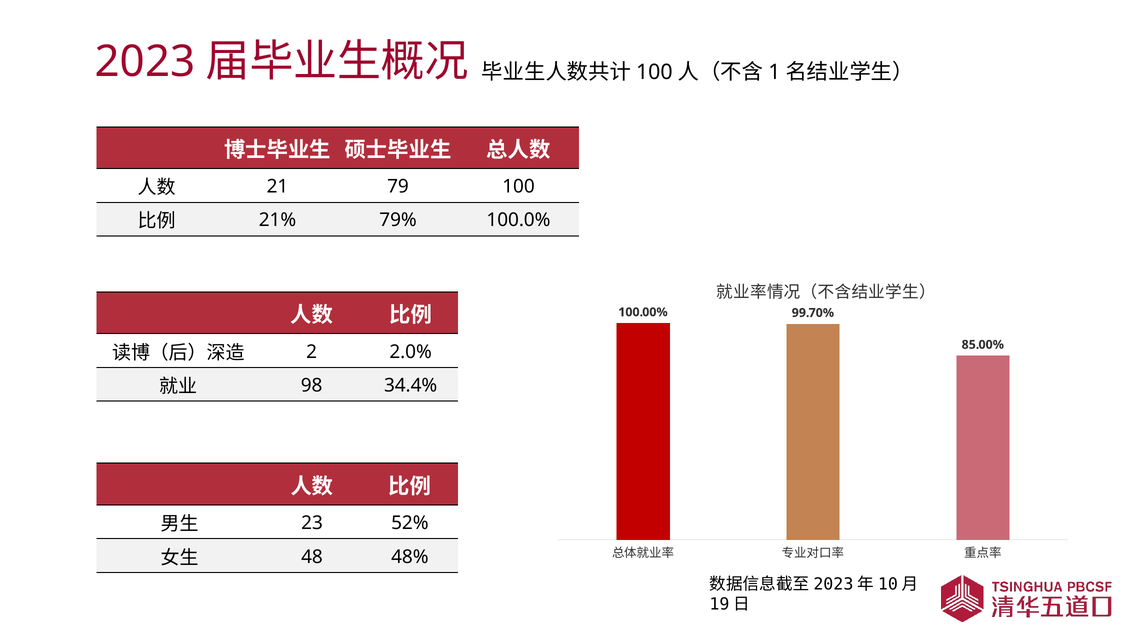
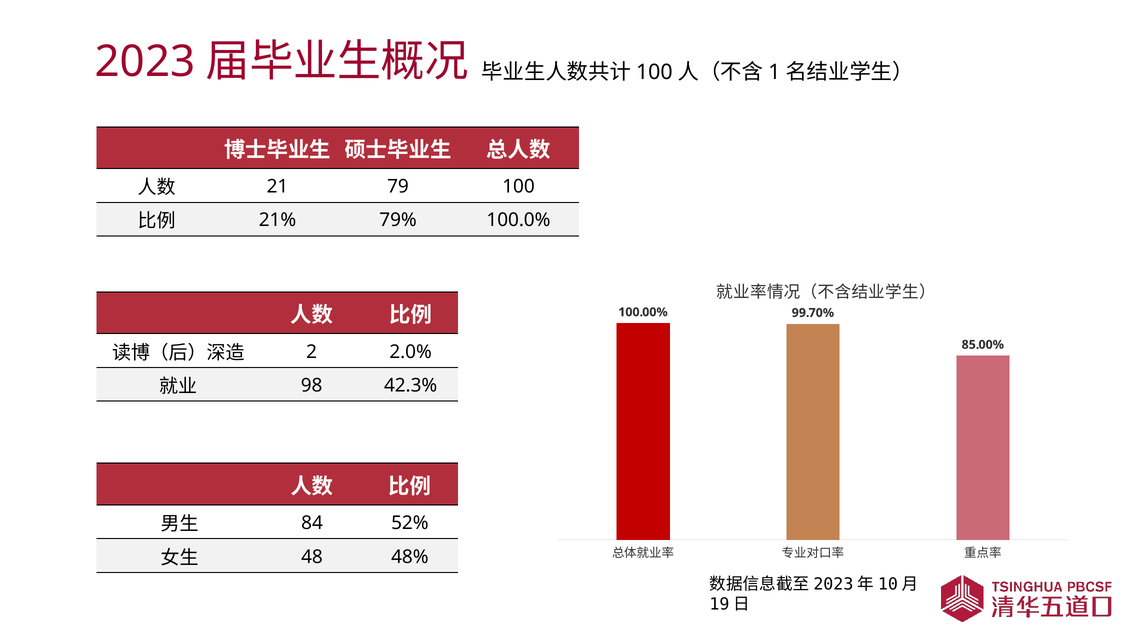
34.4%: 34.4% -> 42.3% (411, 385)
23: 23 -> 84 (312, 523)
